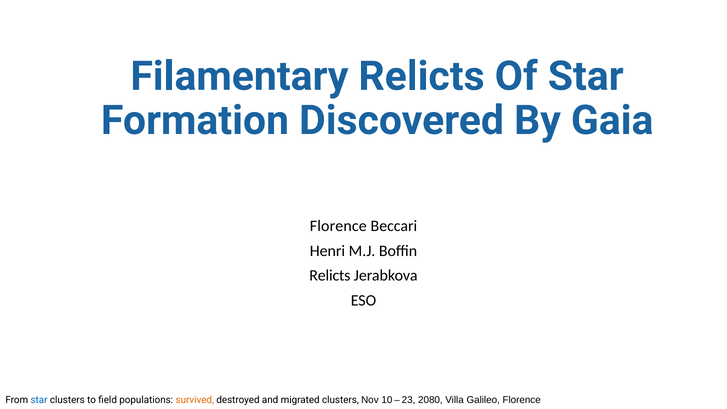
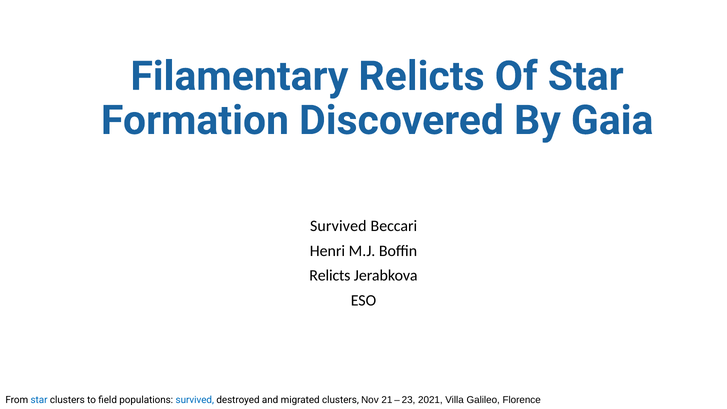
Florence: Florence -> Survived (338, 226)
survived colour: orange -> blue (195, 400)
10: 10 -> 21 (387, 400)
2080: 2080 -> 2021 (430, 400)
